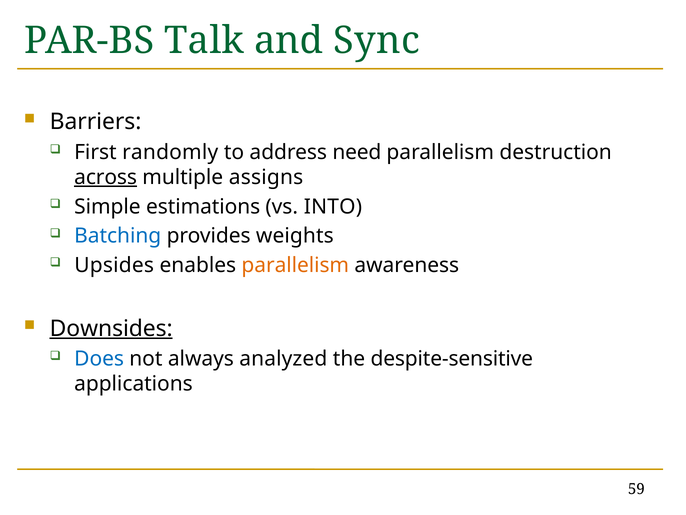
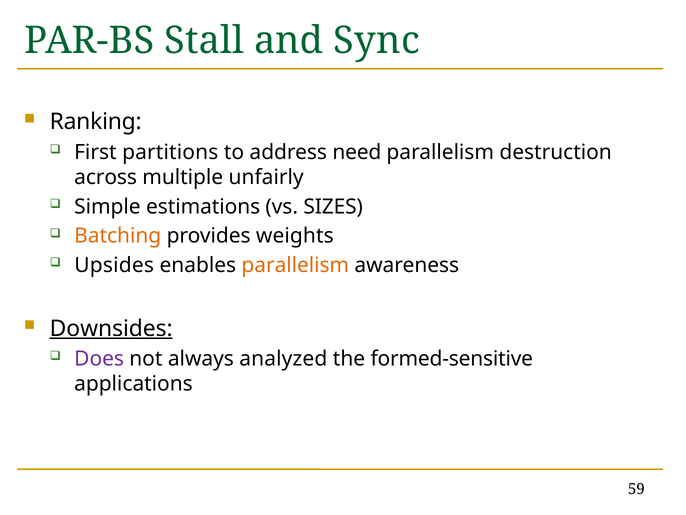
Talk: Talk -> Stall (204, 40)
Barriers: Barriers -> Ranking (96, 122)
randomly: randomly -> partitions (170, 152)
across underline: present -> none (106, 177)
assigns: assigns -> unfairly (266, 177)
INTO: INTO -> SIZES (333, 206)
Batching colour: blue -> orange (118, 236)
Does colour: blue -> purple (99, 358)
despite-sensitive: despite-sensitive -> formed-sensitive (452, 358)
